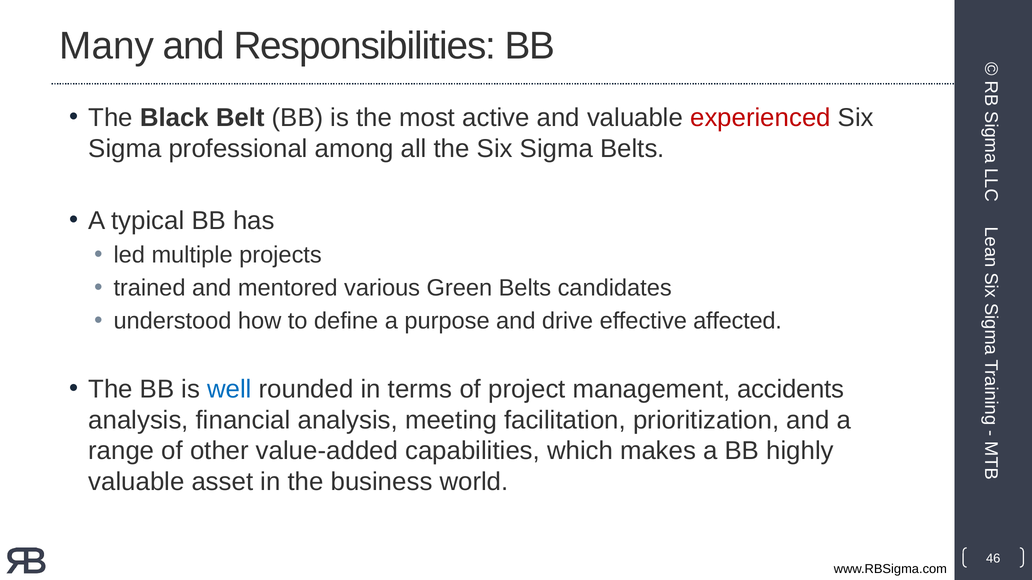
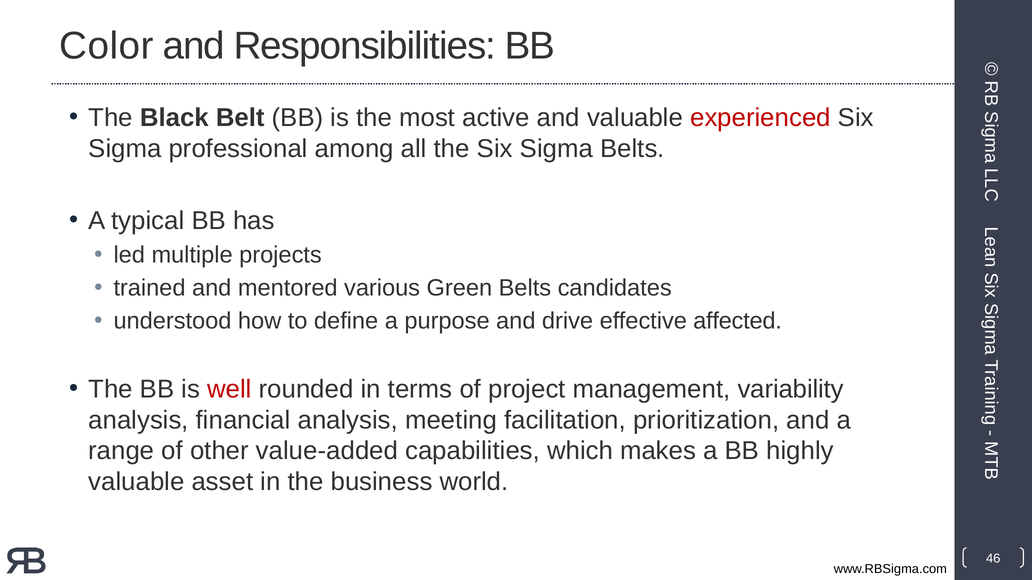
Many: Many -> Color (106, 46)
well colour: blue -> red (229, 389)
accidents: accidents -> variability (791, 389)
